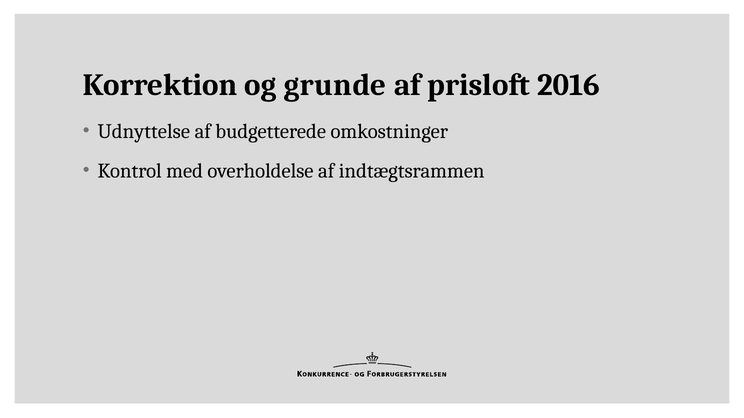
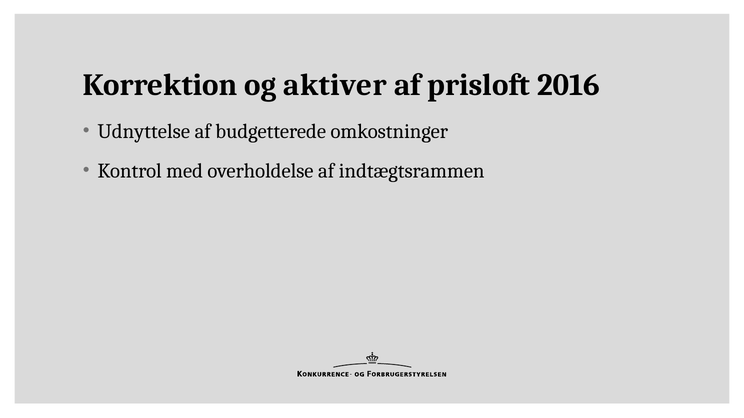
grunde: grunde -> aktiver (335, 85)
